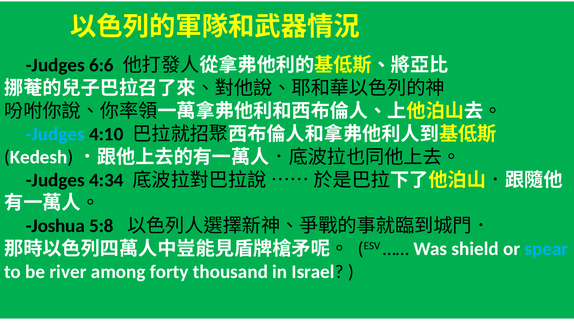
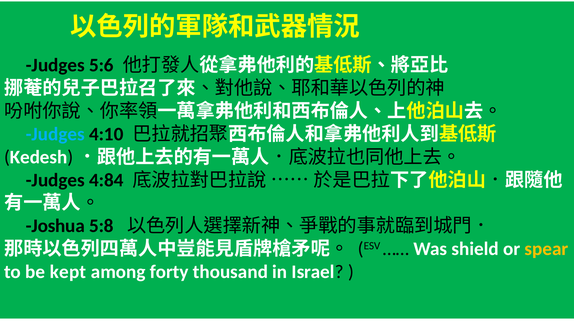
6:6: 6:6 -> 5:6 (101, 65)
4:34: 4:34 -> 4:84 (106, 180)
spear colour: light blue -> yellow (546, 249)
river: river -> kept (68, 272)
